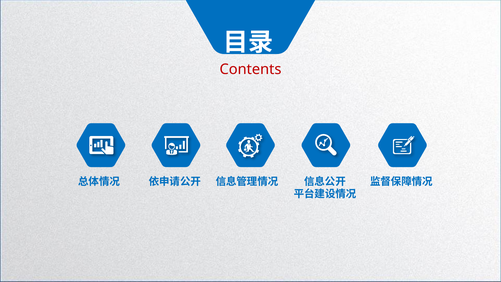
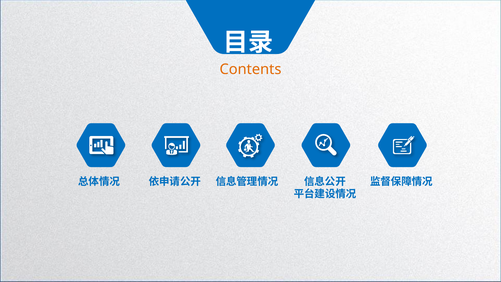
Contents colour: red -> orange (250, 69)
